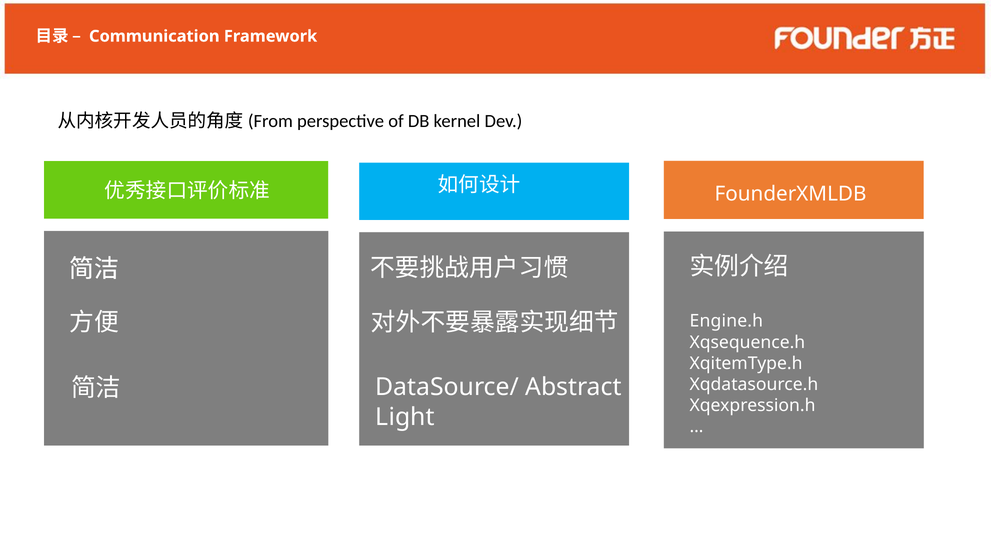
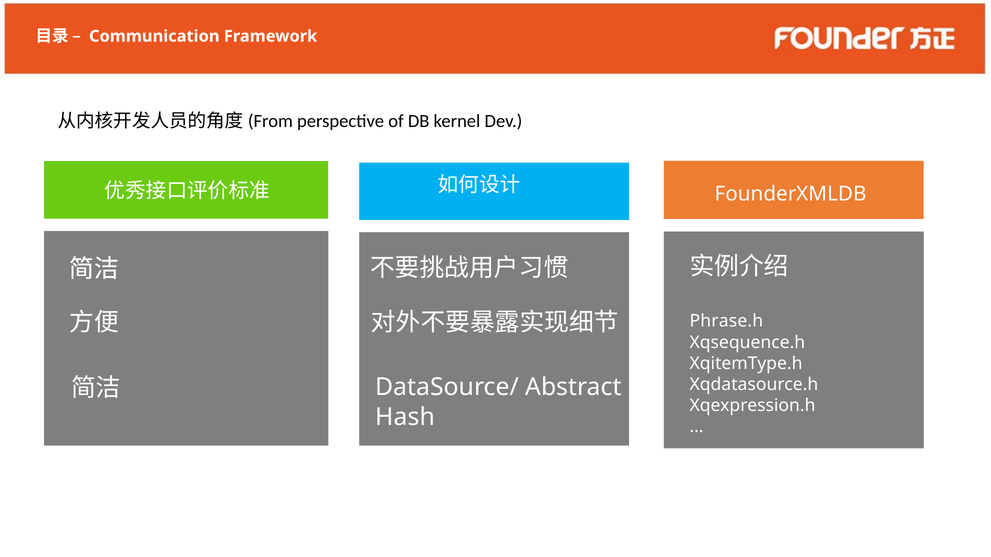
Engine.h: Engine.h -> Phrase.h (726, 321)
Light: Light -> Hash (405, 417)
